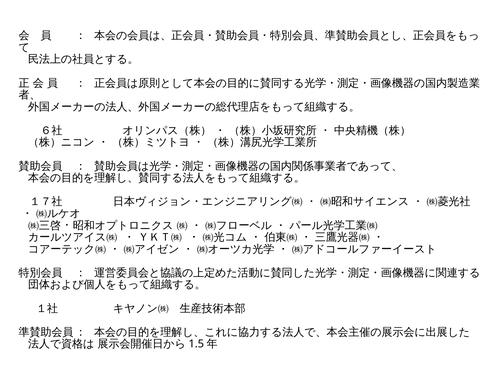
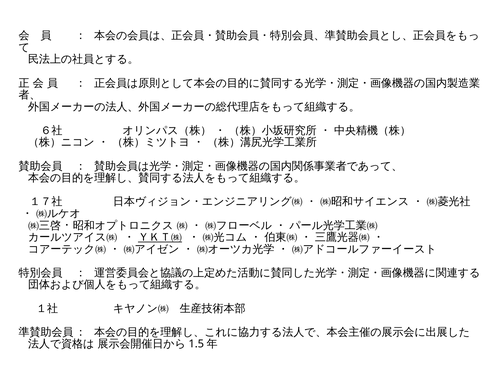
ＹＫＴ㈱ underline: none -> present (160, 237)
